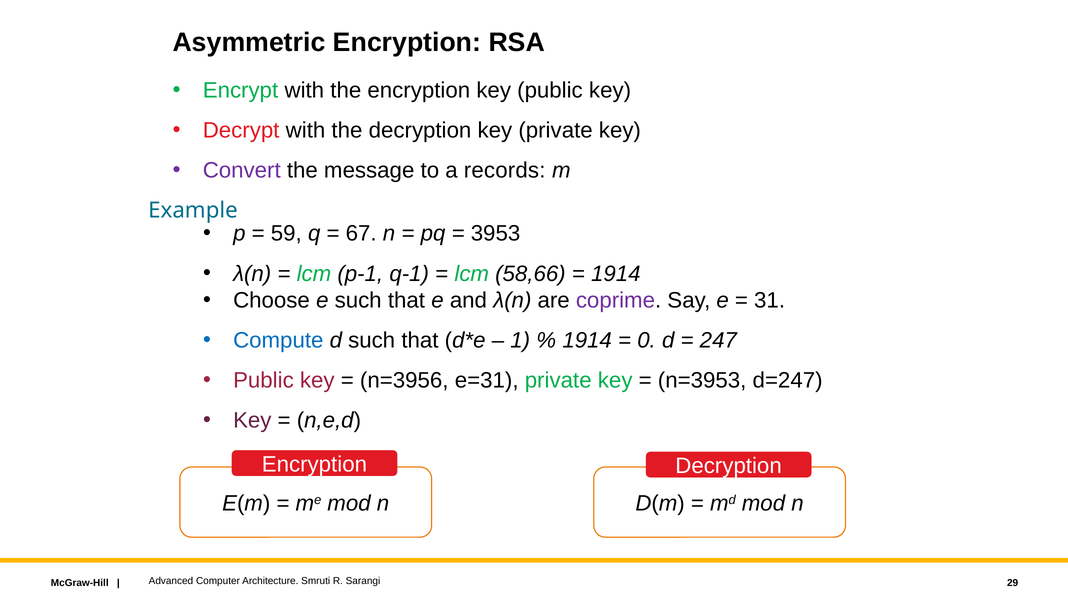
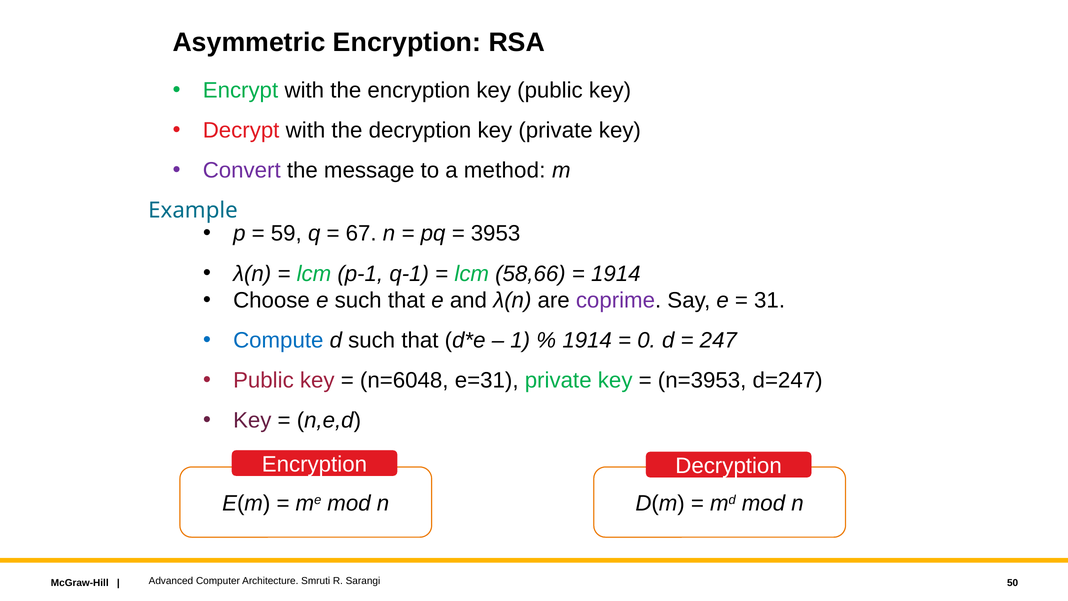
records: records -> method (505, 171)
n=3956: n=3956 -> n=6048 (404, 380)
29: 29 -> 50 (1013, 583)
